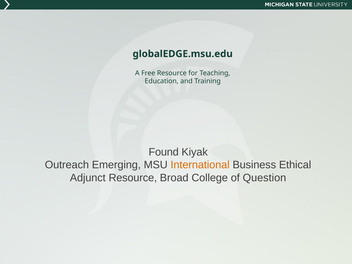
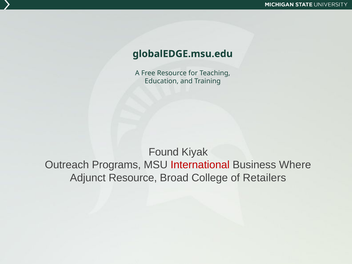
Emerging: Emerging -> Programs (116, 165)
International colour: orange -> red (200, 165)
Ethical: Ethical -> Where (295, 165)
Question: Question -> Retailers (264, 178)
